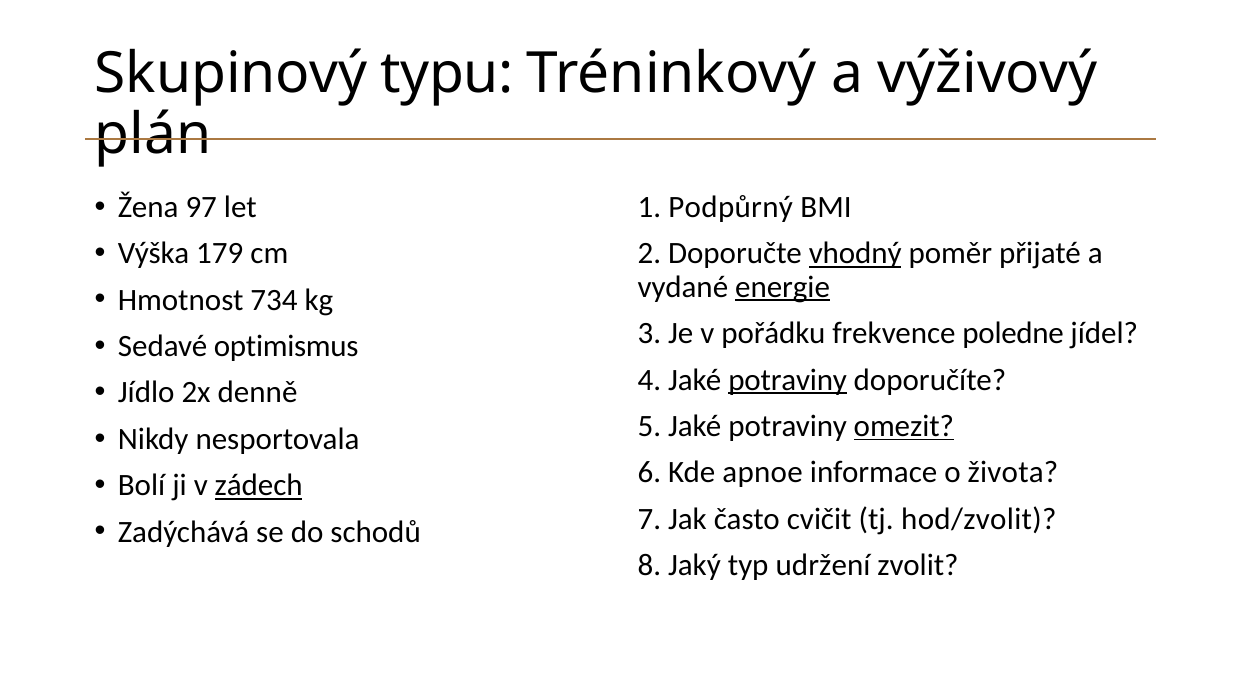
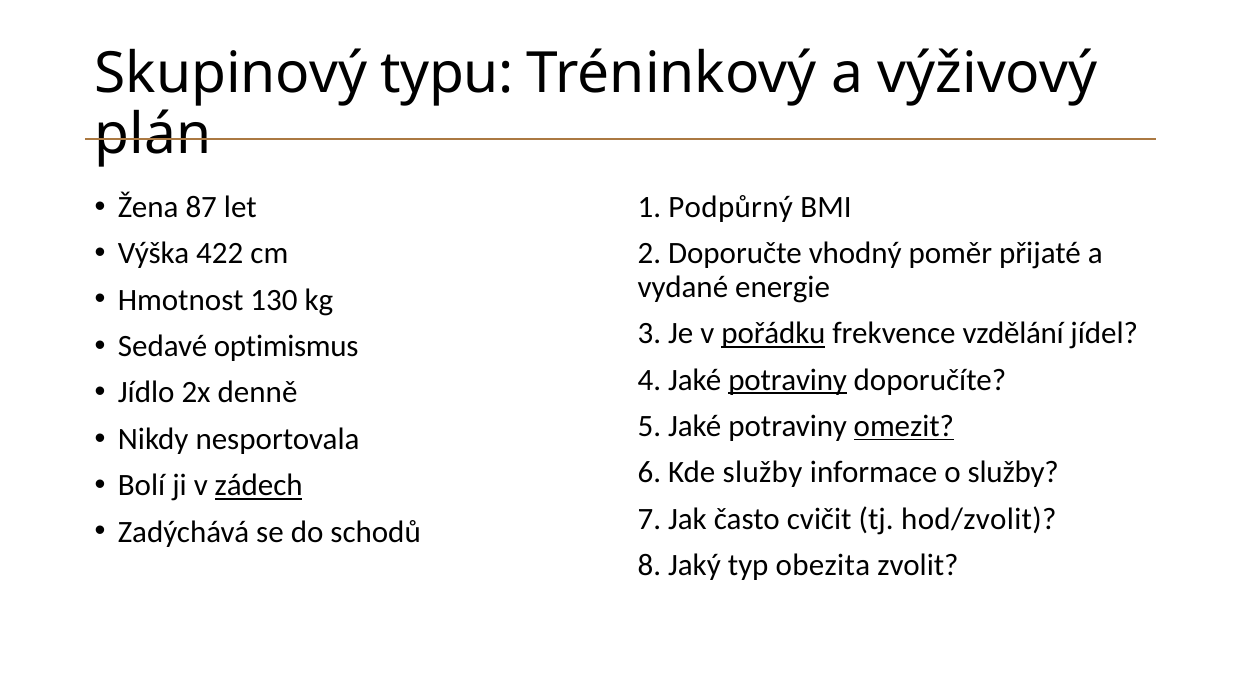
97: 97 -> 87 (201, 207)
179: 179 -> 422 (220, 253)
vhodný underline: present -> none (855, 253)
energie underline: present -> none (783, 287)
734: 734 -> 130 (274, 300)
pořádku underline: none -> present (773, 333)
poledne: poledne -> vzdělání (1013, 333)
Kde apnoe: apnoe -> služby (763, 473)
o života: života -> služby (1013, 473)
udržení: udržení -> obezita (823, 566)
